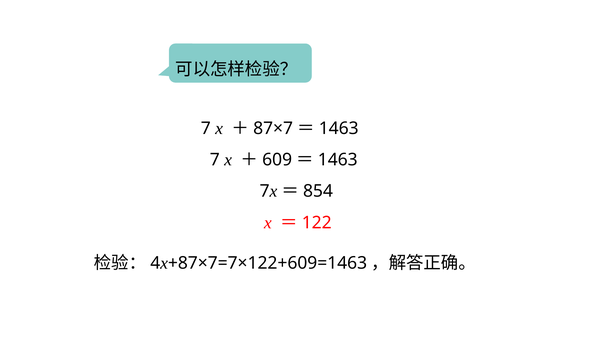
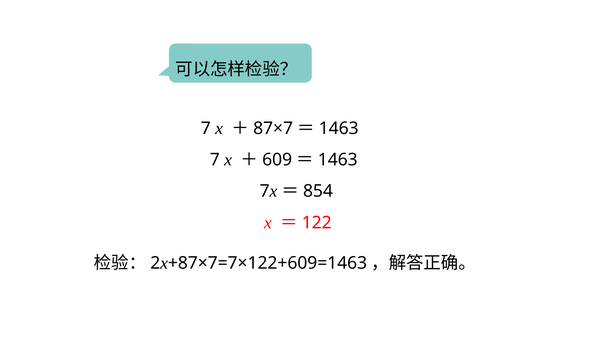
4: 4 -> 2 (155, 262)
